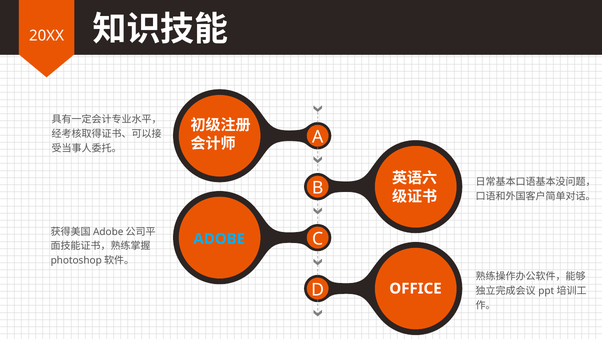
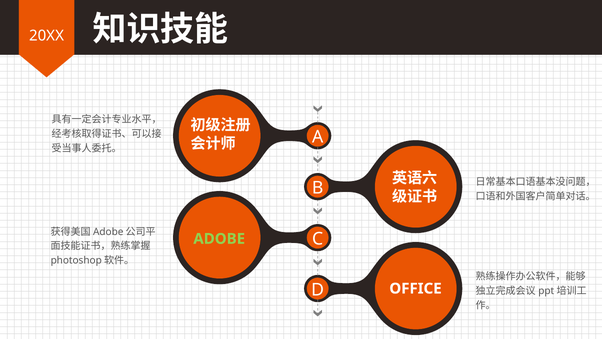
ADOBE colour: light blue -> light green (219, 239)
